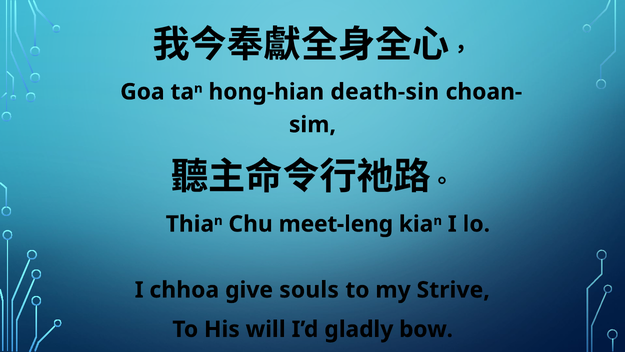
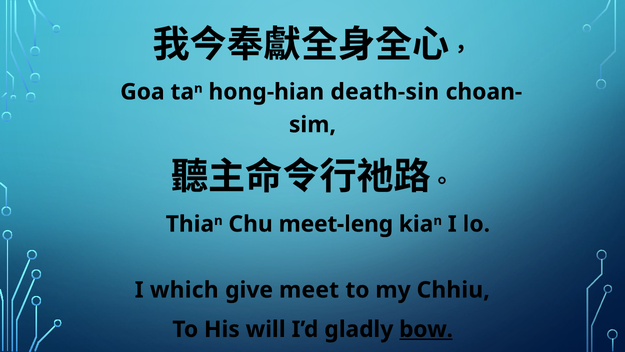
chhoa: chhoa -> which (184, 290)
souls: souls -> meet (309, 290)
Strive: Strive -> Chhiu (453, 290)
bow underline: none -> present (426, 329)
